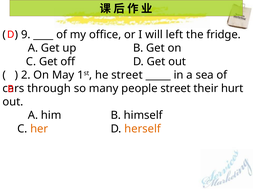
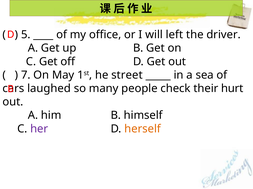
9: 9 -> 5 (26, 35)
fridge: fridge -> driver (224, 35)
2: 2 -> 7 (26, 75)
through: through -> laughed (49, 89)
people street: street -> check (176, 89)
her colour: orange -> purple (39, 129)
